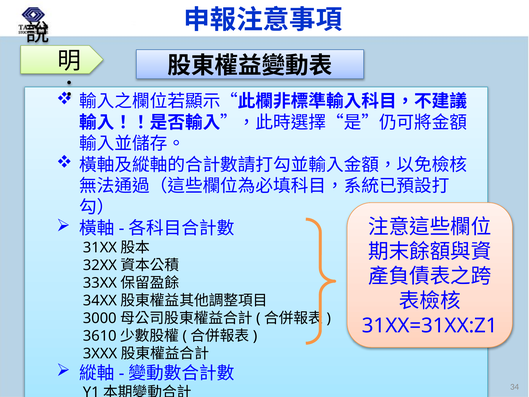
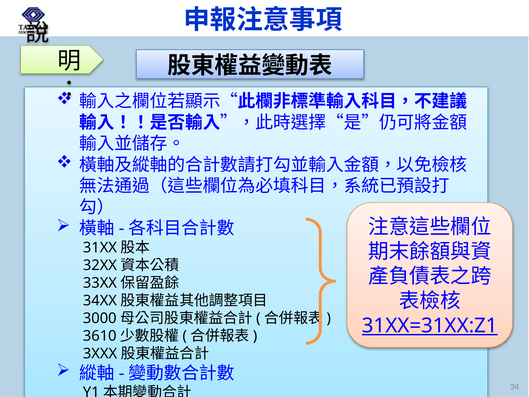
31XX=31XX:Z1 underline: none -> present (430, 326)
